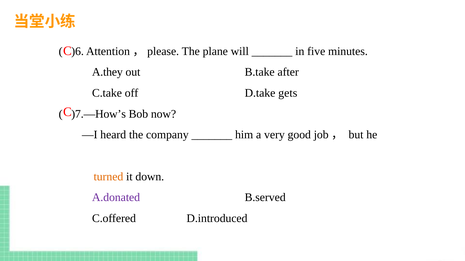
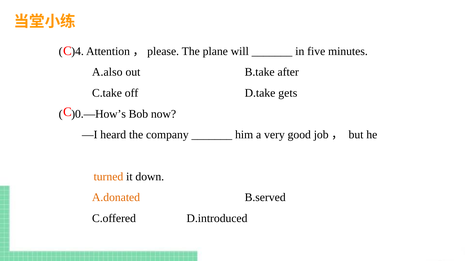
)6: )6 -> )4 (78, 51)
A.they: A.they -> A.also (107, 72)
)7.—How’s: )7.—How’s -> )0.—How’s (99, 114)
A.donated colour: purple -> orange (116, 198)
